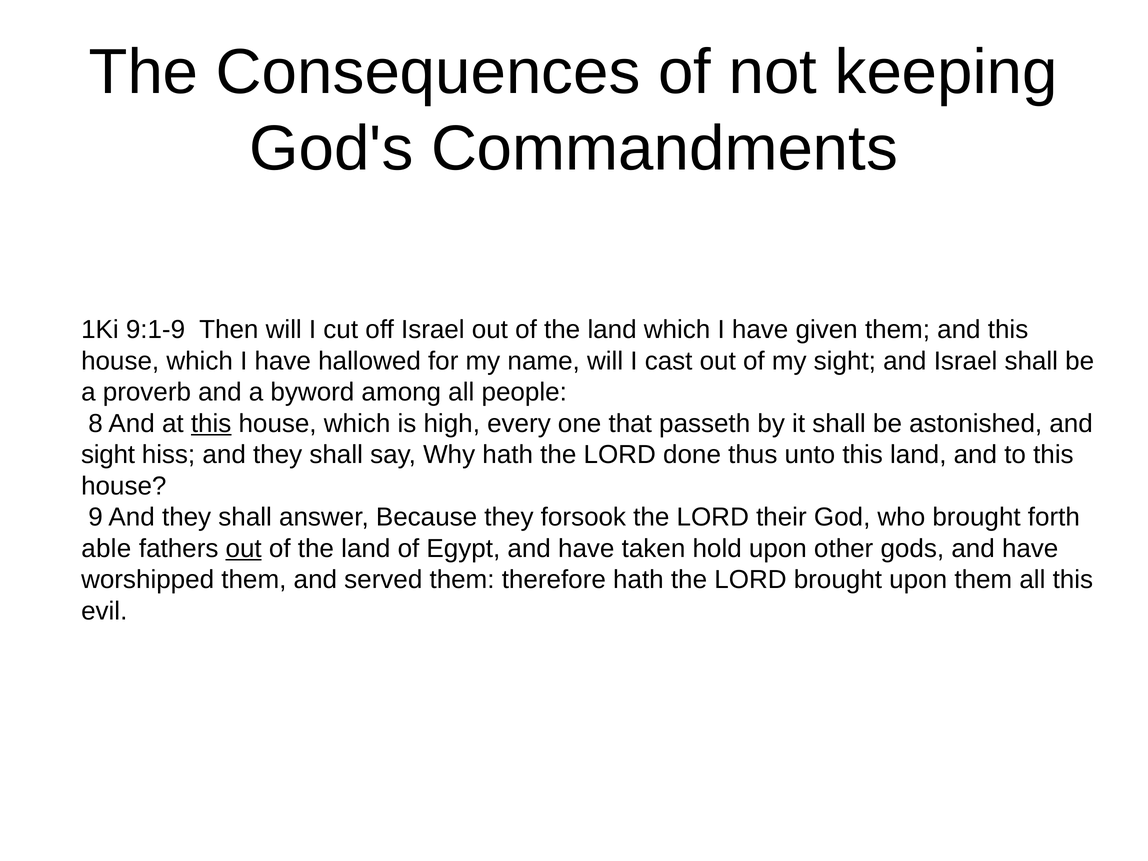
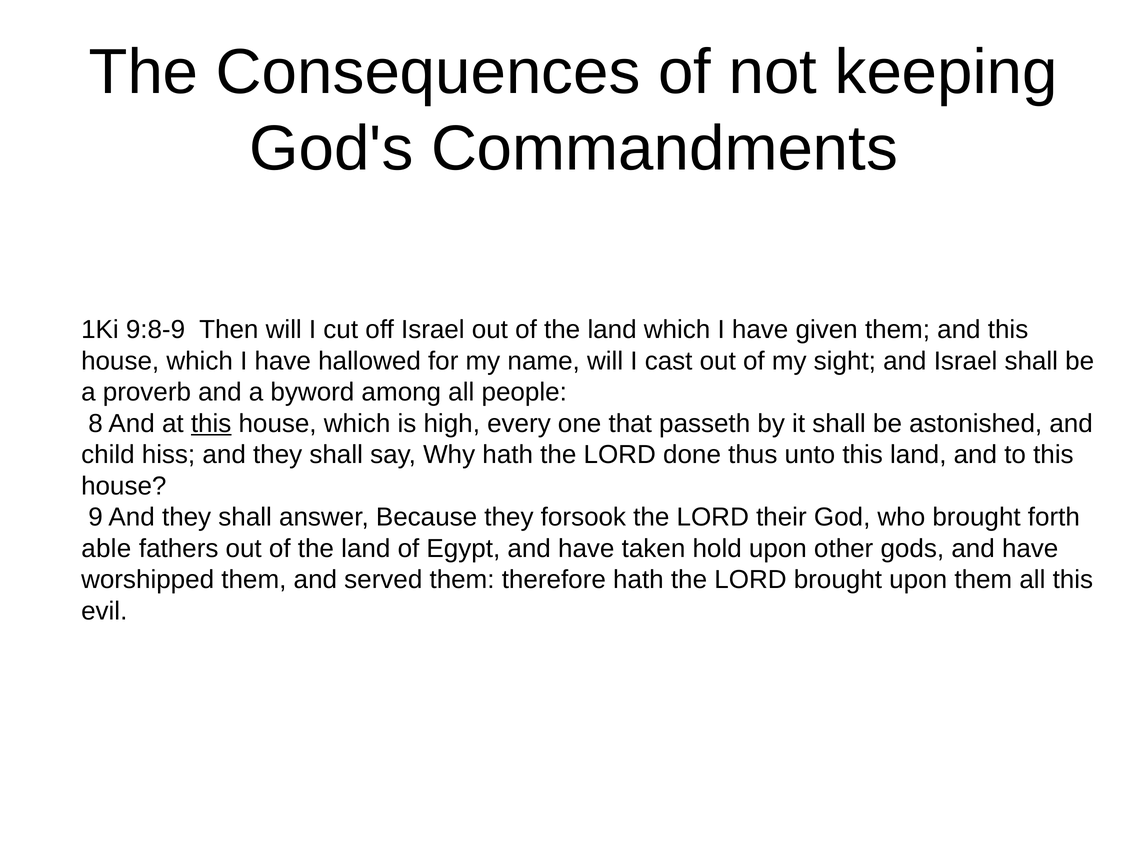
9:1-9: 9:1-9 -> 9:8-9 (156, 330)
sight: sight -> child (108, 455)
out underline: present -> none (244, 549)
